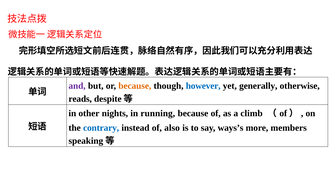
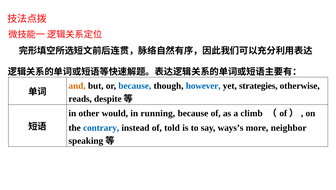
and colour: purple -> orange (77, 86)
because colour: orange -> blue (135, 86)
generally: generally -> strategies (258, 86)
nights: nights -> would (115, 113)
also: also -> told (172, 128)
members: members -> neighbor (289, 128)
